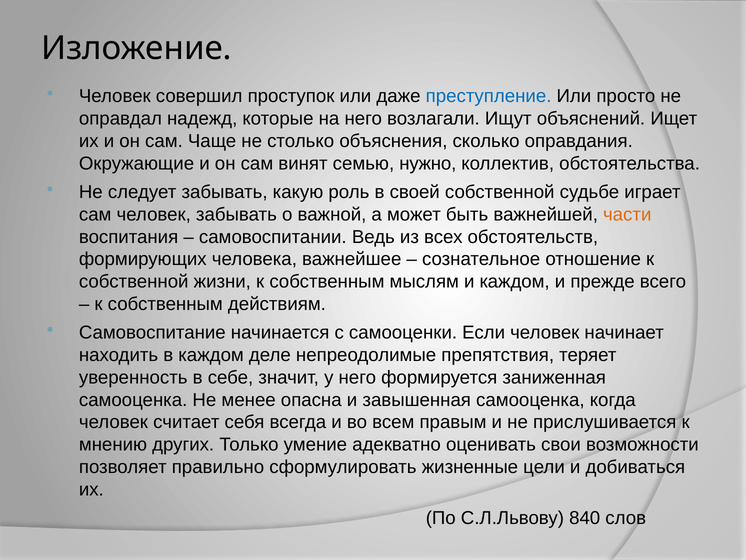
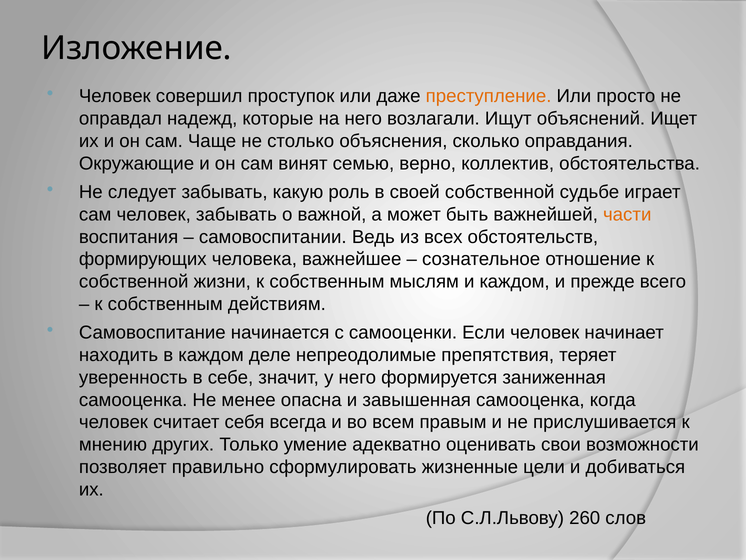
преступление colour: blue -> orange (489, 96)
нужно: нужно -> верно (428, 163)
840: 840 -> 260 (585, 518)
